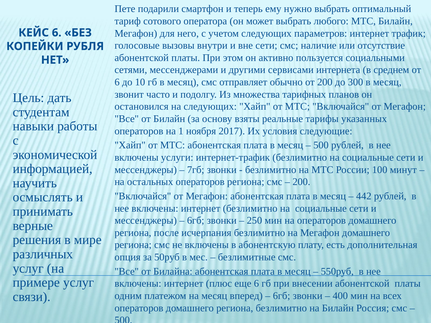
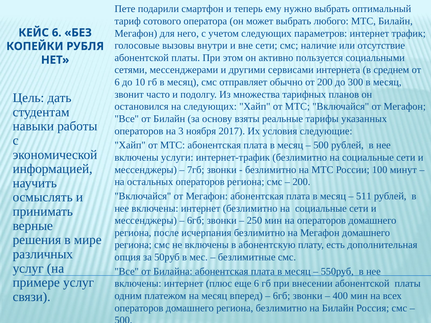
1: 1 -> 3 (181, 131)
442: 442 -> 511 (364, 196)
